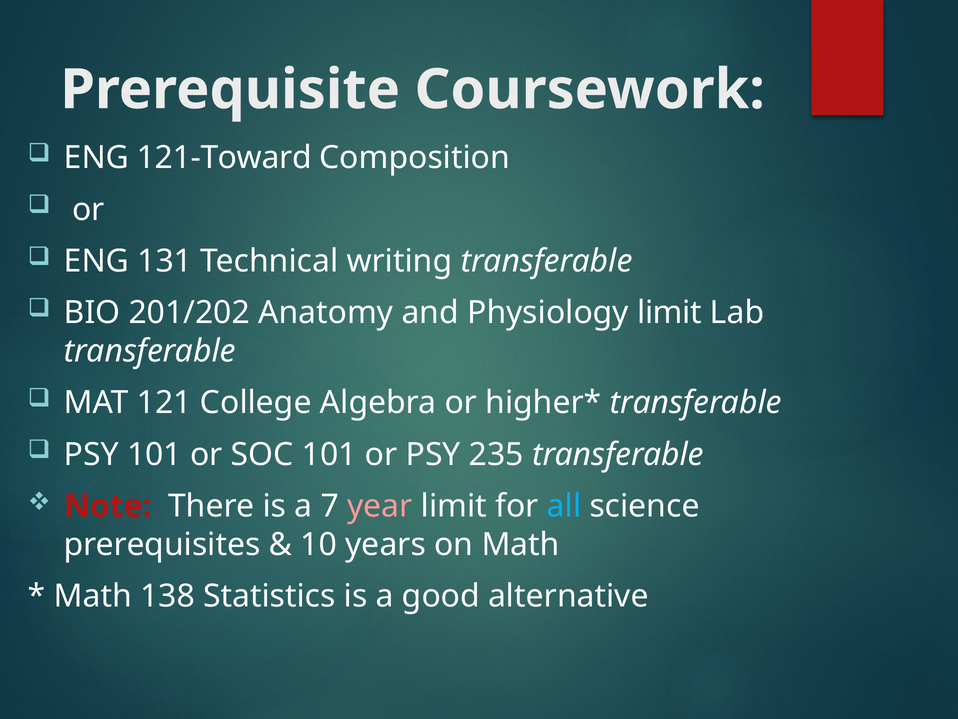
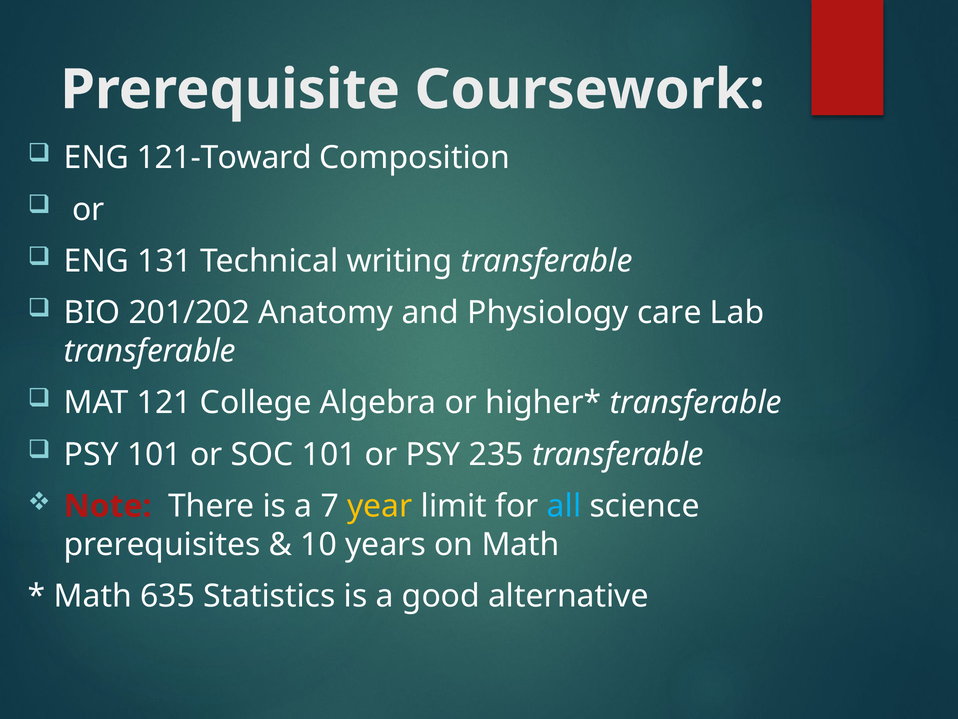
Physiology limit: limit -> care (669, 313)
year colour: pink -> yellow (380, 506)
138: 138 -> 635 (168, 596)
